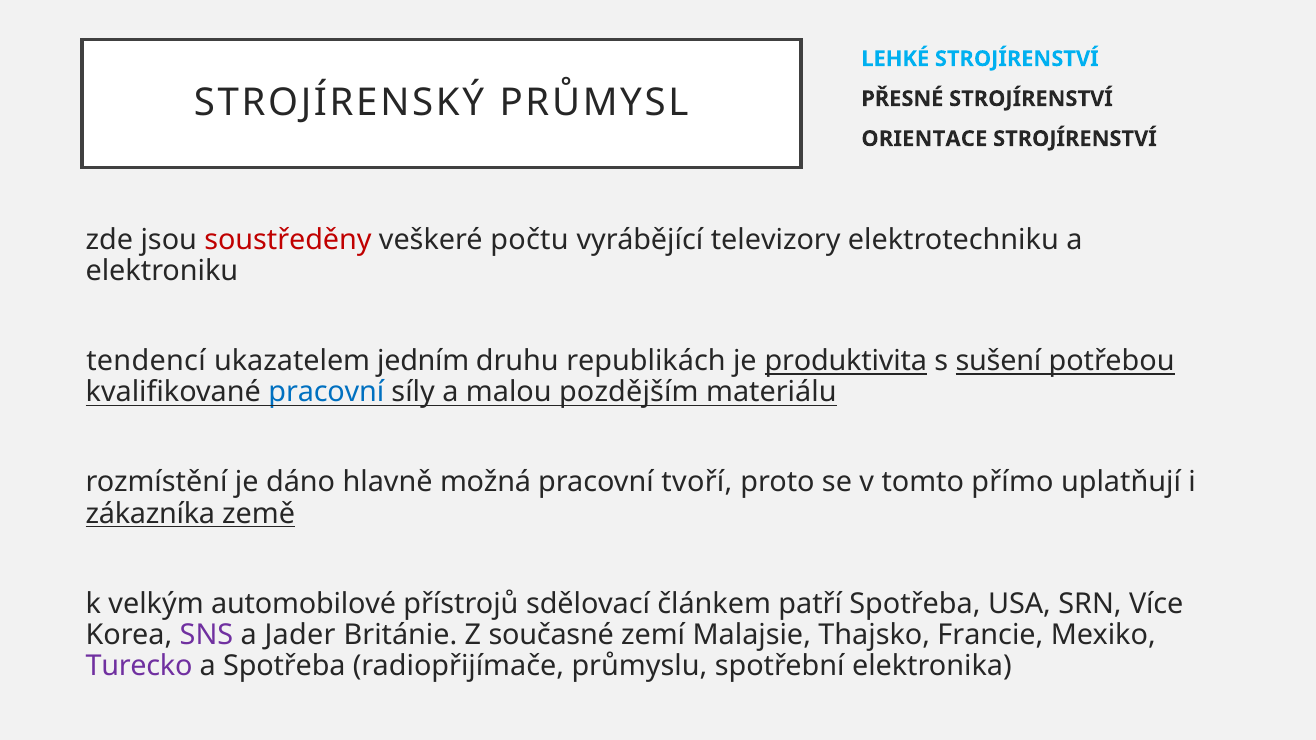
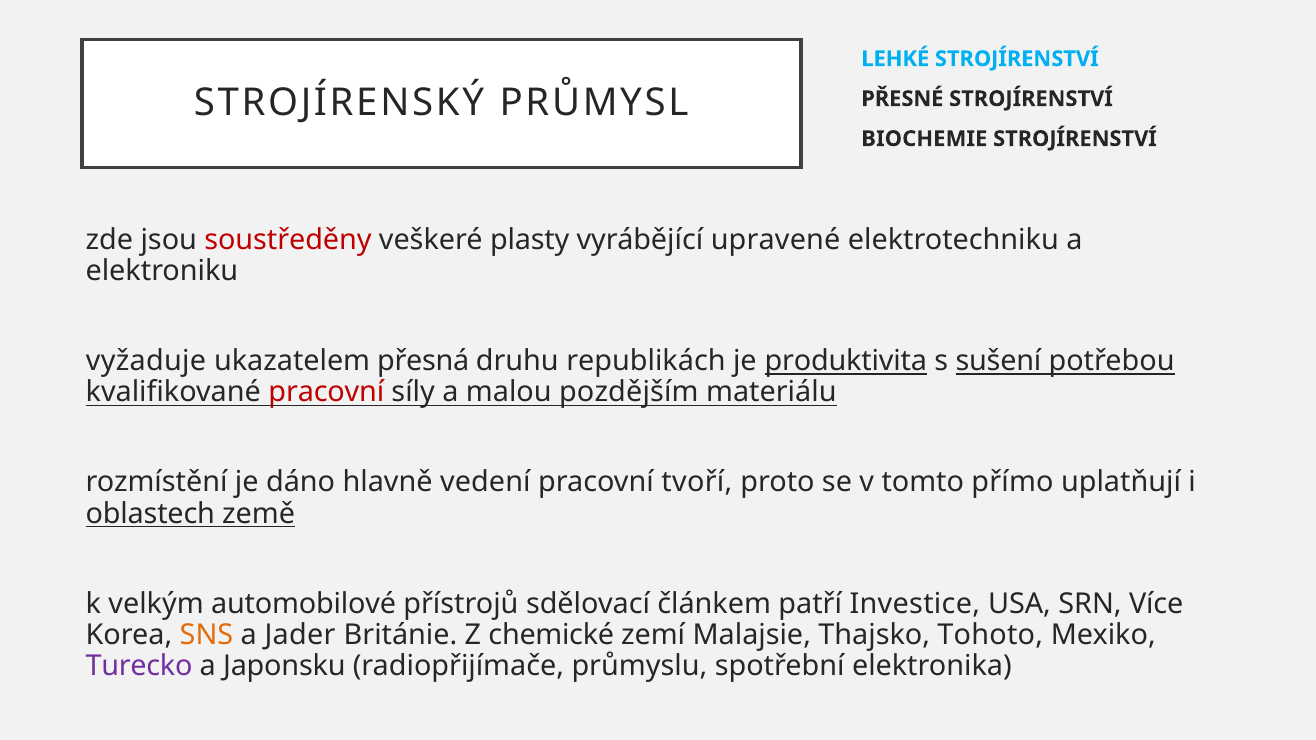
ORIENTACE: ORIENTACE -> BIOCHEMIE (924, 139)
počtu: počtu -> plasty (530, 240)
televizory: televizory -> upravené (776, 240)
tendencí: tendencí -> vyžaduje (146, 361)
jedním: jedním -> přesná (423, 361)
pracovní colour: blue -> red (326, 392)
možná: možná -> vedení (485, 483)
zákazníka: zákazníka -> oblastech (150, 514)
patří Spotřeba: Spotřeba -> Investice (915, 604)
SNS colour: purple -> orange (206, 635)
současné: současné -> chemické (551, 635)
Francie: Francie -> Tohoto (990, 635)
a Spotřeba: Spotřeba -> Japonsku (284, 666)
